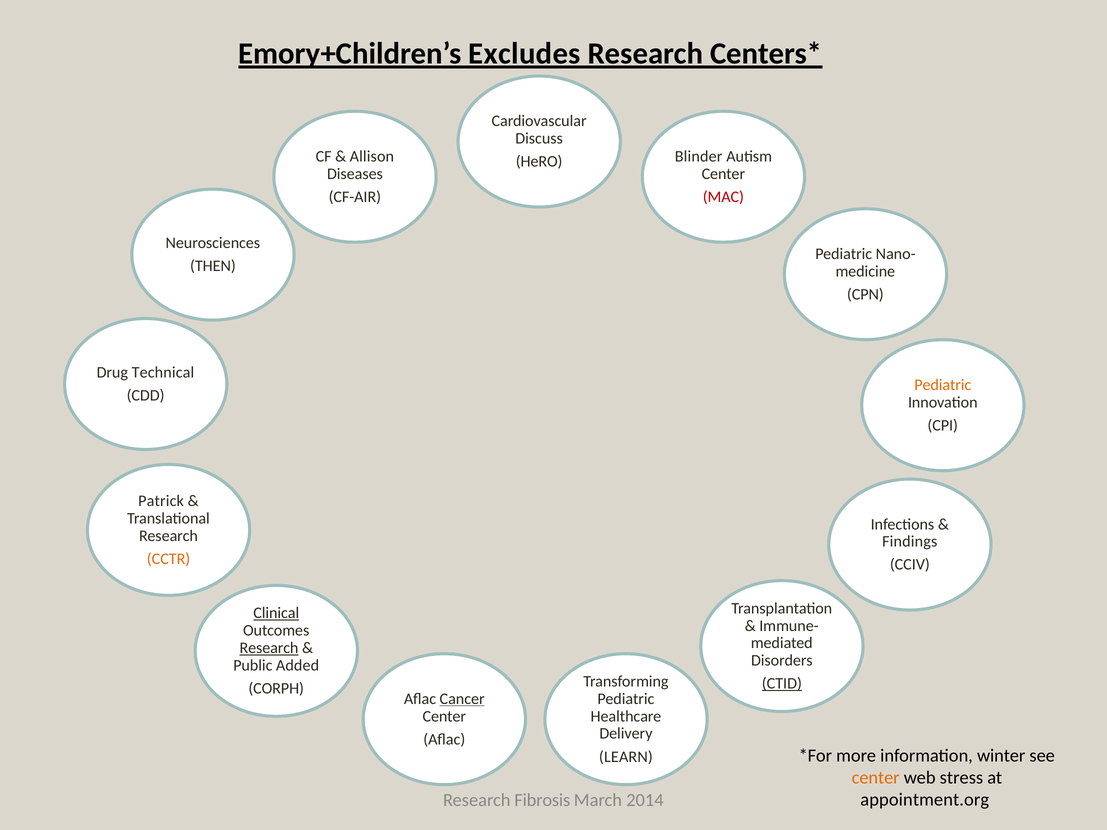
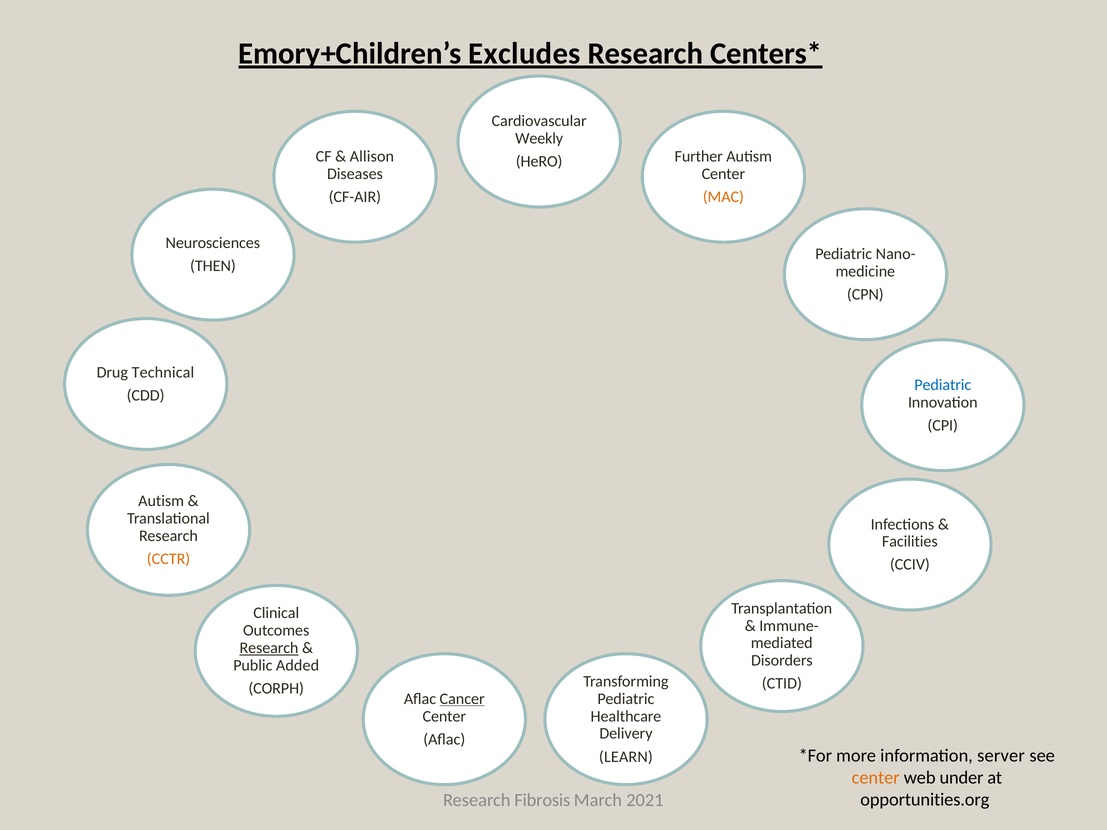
Discuss: Discuss -> Weekly (539, 139)
Blinder: Blinder -> Further (699, 156)
MAC colour: red -> orange (723, 197)
Pediatric colour: orange -> blue (943, 385)
Patrick: Patrick -> Autism (161, 501)
Findings: Findings -> Facilities (910, 542)
Clinical underline: present -> none (276, 613)
CTID underline: present -> none (782, 684)
winter: winter -> server (1001, 756)
stress: stress -> under (962, 778)
appointment.org: appointment.org -> opportunities.org (925, 800)
2014: 2014 -> 2021 (645, 800)
